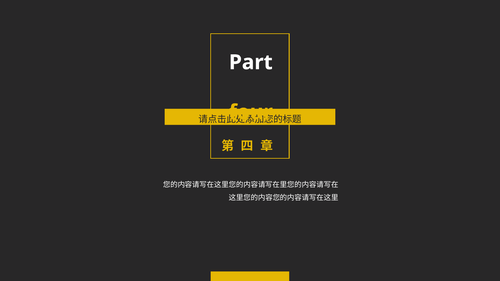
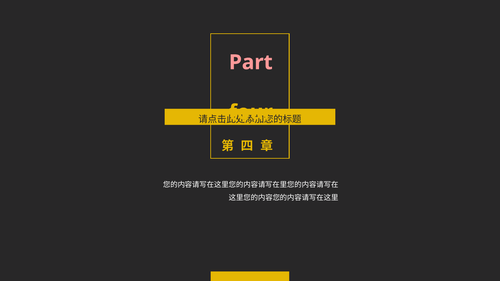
Part colour: white -> pink (251, 62)
